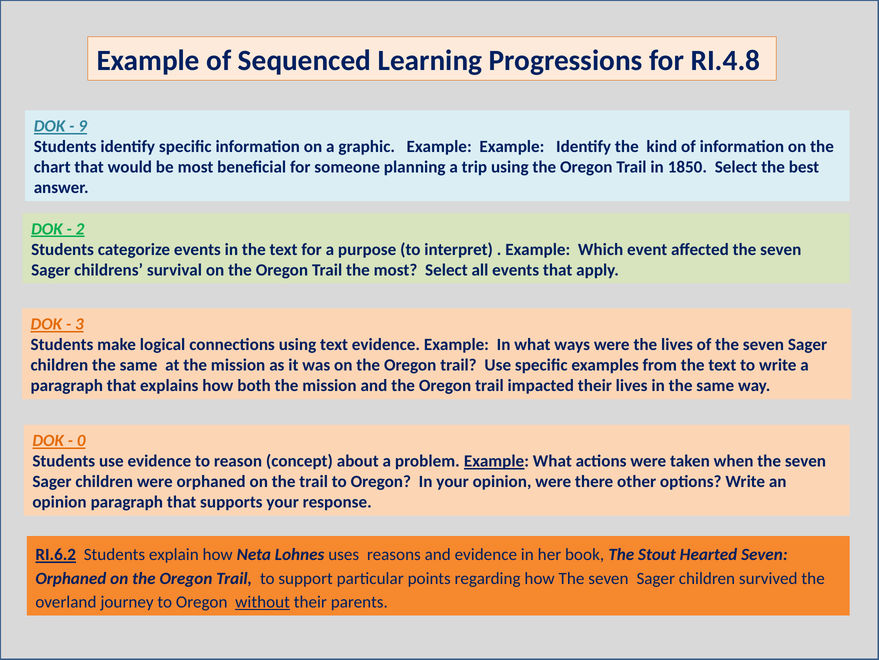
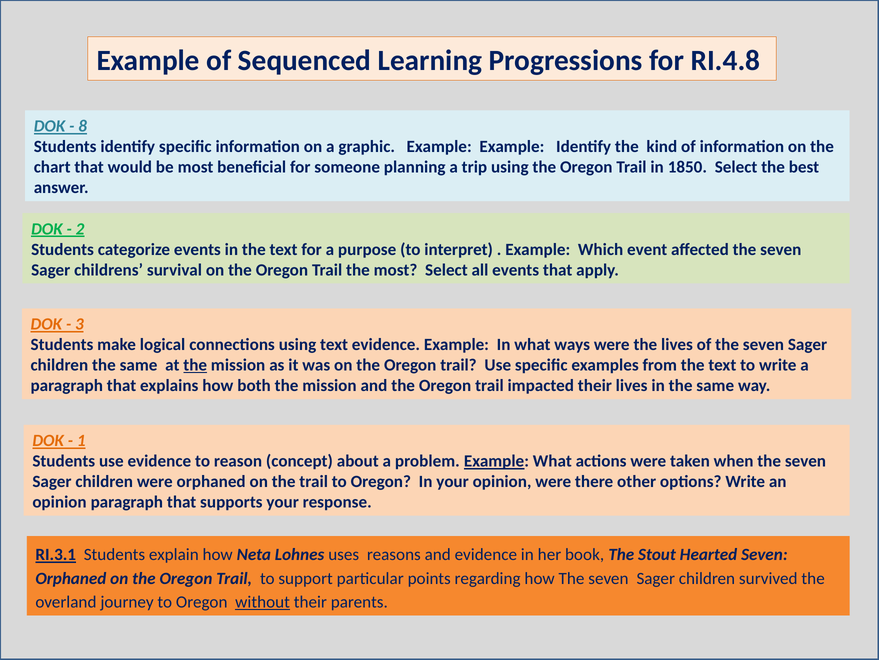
9: 9 -> 8 (83, 126)
the underline: none -> present (195, 365)
0: 0 -> 1 (81, 440)
RI.6.2: RI.6.2 -> RI.3.1 (56, 554)
